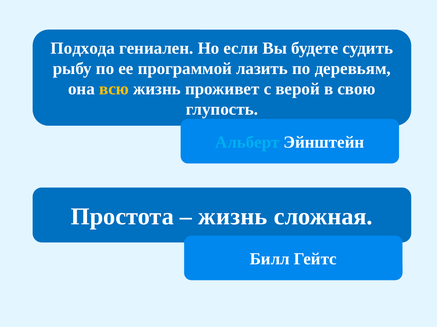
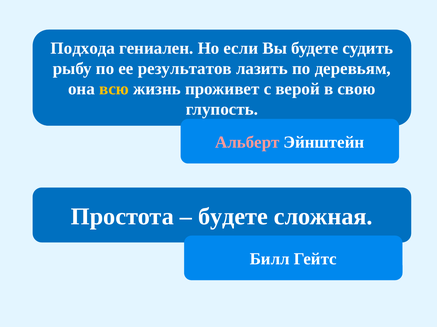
программой: программой -> результатов (185, 69)
Альберт colour: light blue -> pink (247, 143)
жизнь: жизнь -> будете (233, 217)
